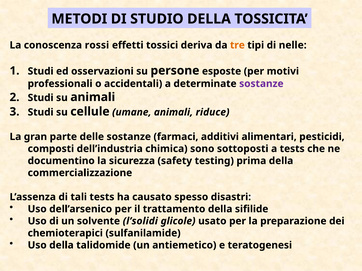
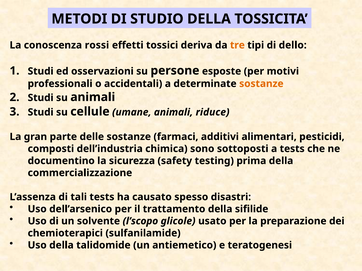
nelle: nelle -> dello (293, 45)
sostanze colour: purple -> orange (261, 84)
l’solidi: l’solidi -> l’scopo (140, 221)
